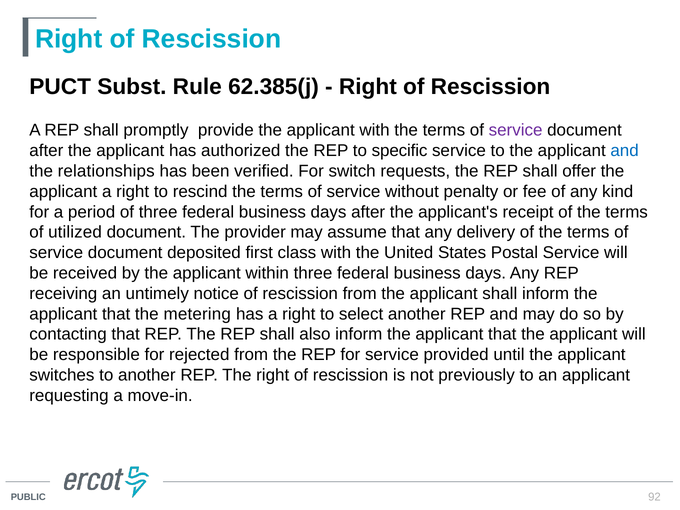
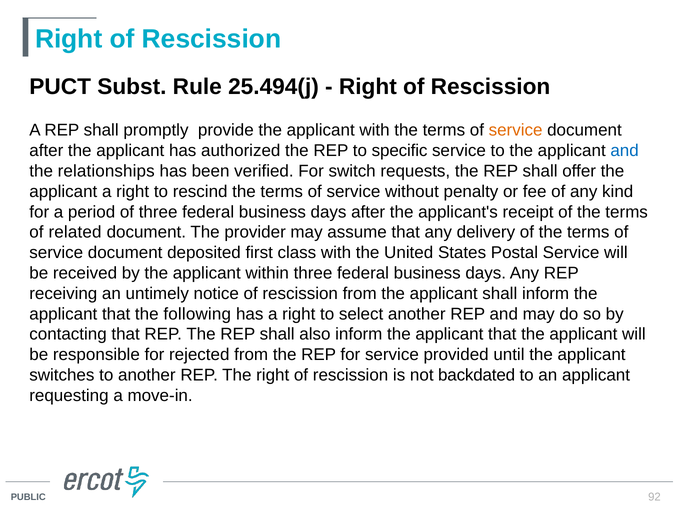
62.385(j: 62.385(j -> 25.494(j (273, 87)
service colour: purple -> orange (516, 130)
utilized: utilized -> related (75, 232)
metering: metering -> following (197, 314)
previously: previously -> backdated (477, 375)
